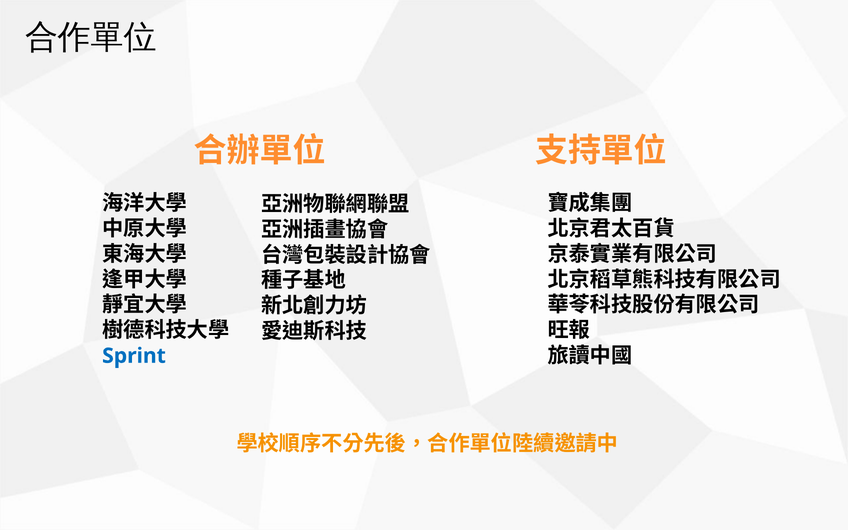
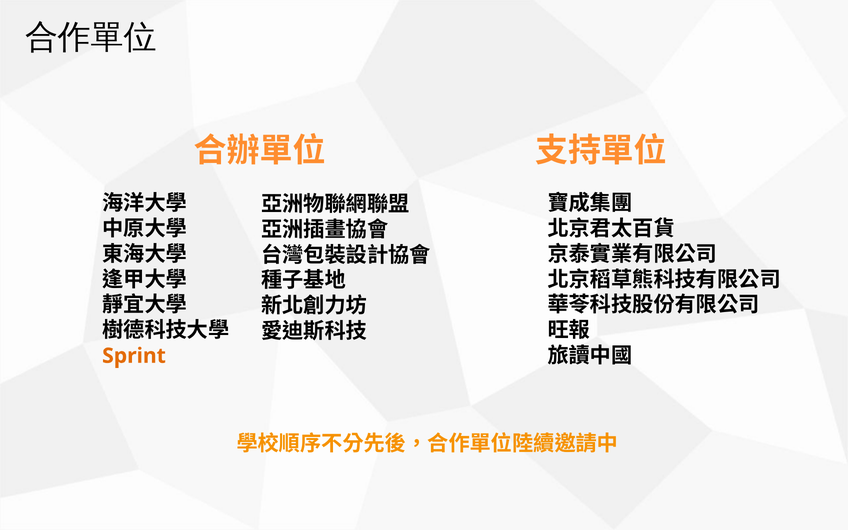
Sprint colour: blue -> orange (134, 356)
